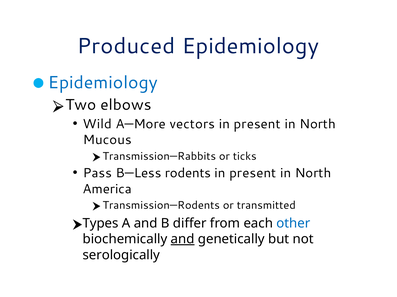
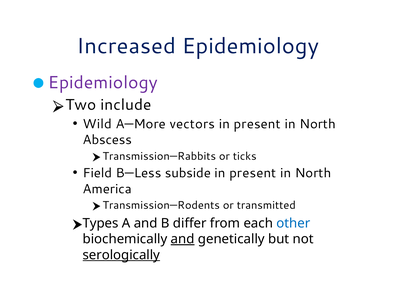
Produced: Produced -> Increased (126, 46)
Epidemiology colour: blue -> purple (103, 83)
elbows: elbows -> include (126, 105)
Mucous: Mucous -> Abscess (107, 140)
Pass: Pass -> Field (97, 174)
rodents: rodents -> subside (188, 174)
serologically underline: none -> present (121, 256)
